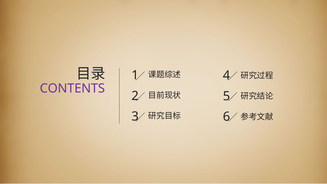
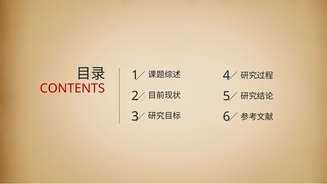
CONTENTS colour: purple -> red (72, 88)
